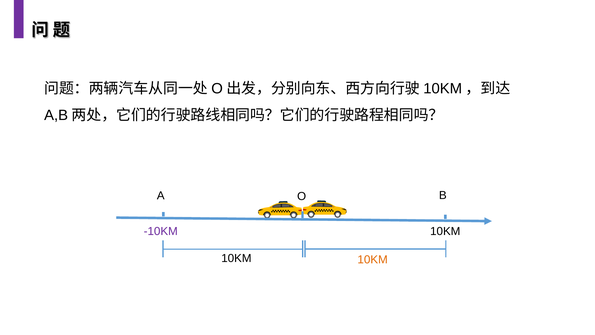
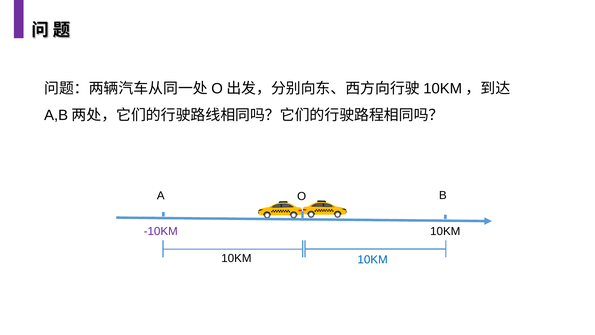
10KM colour: orange -> blue (373, 259)
